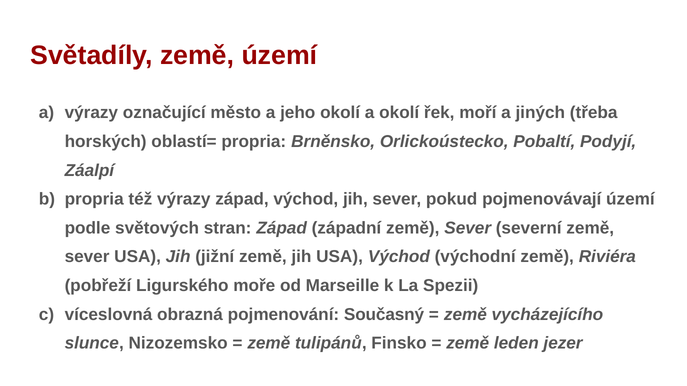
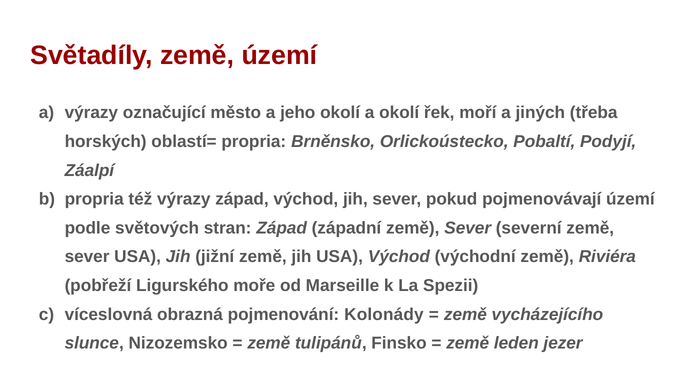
Současný: Současný -> Kolonády (384, 315)
